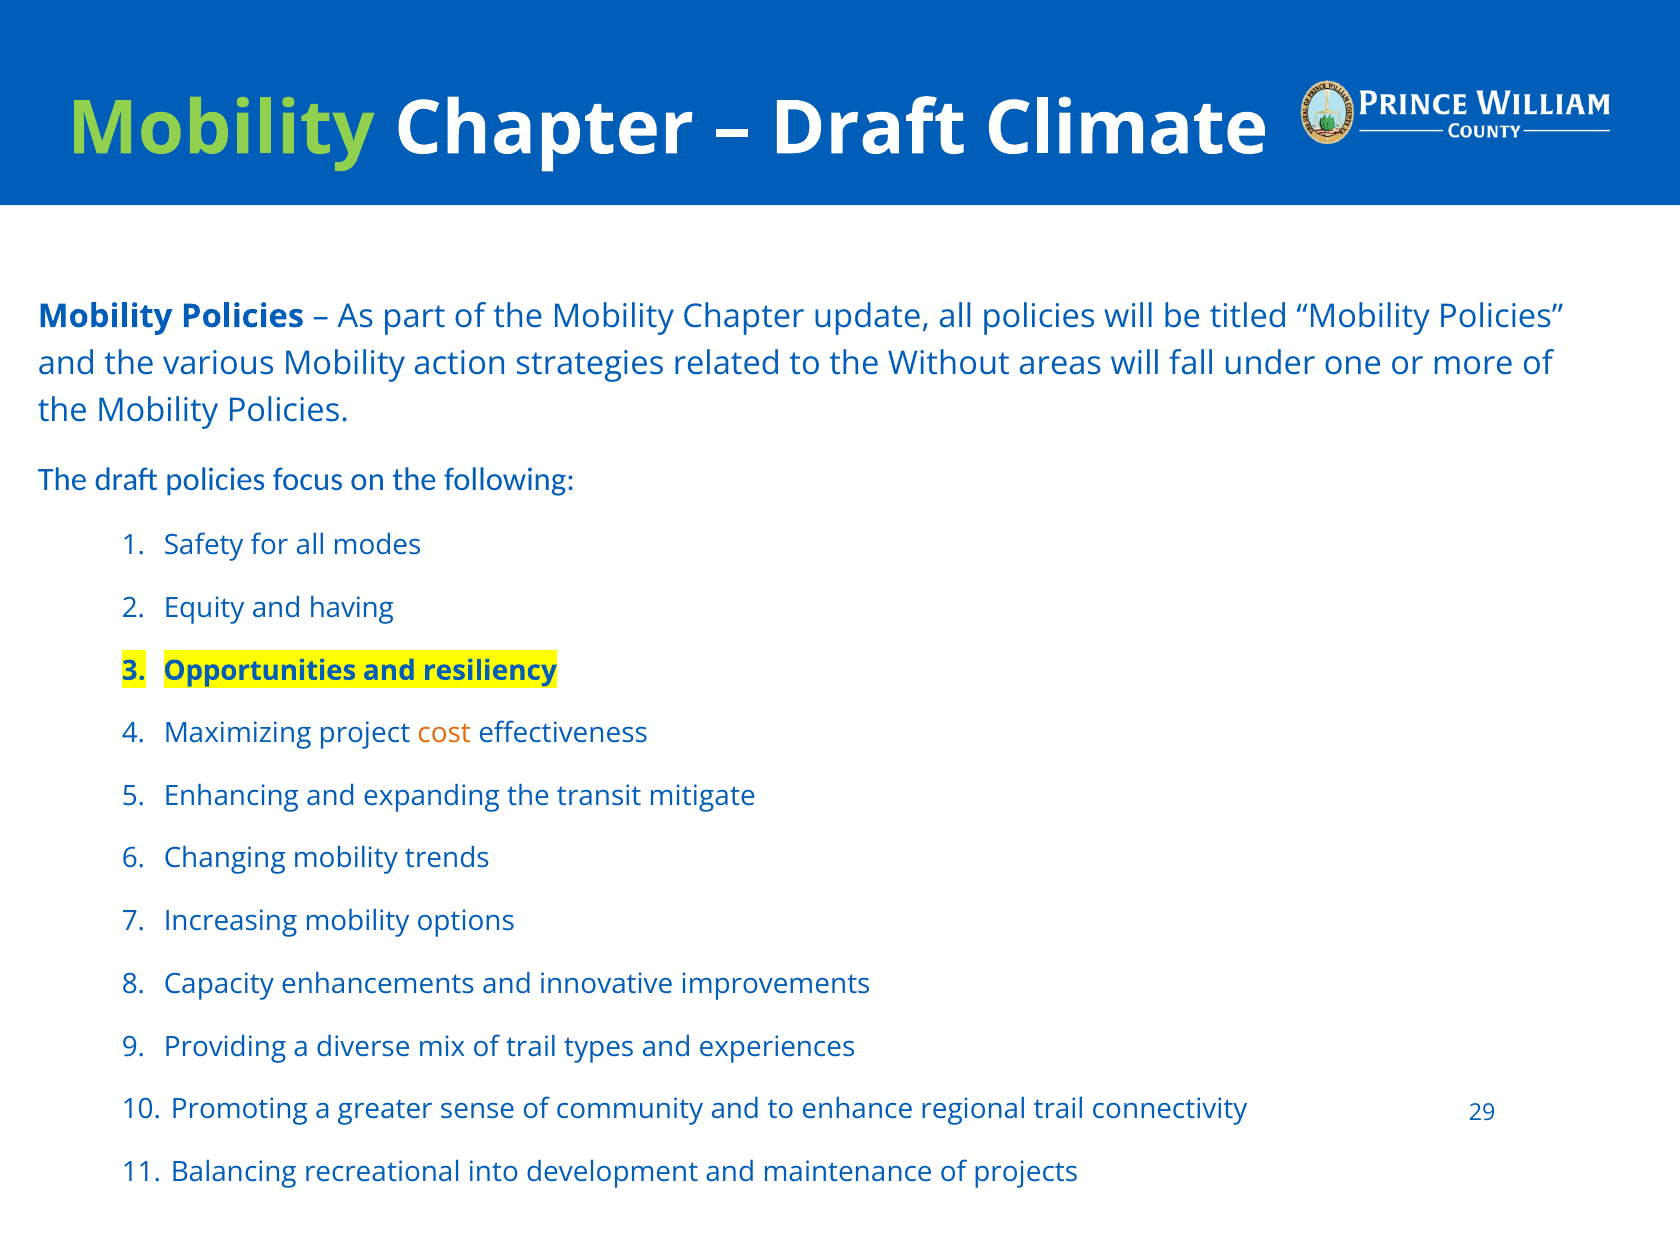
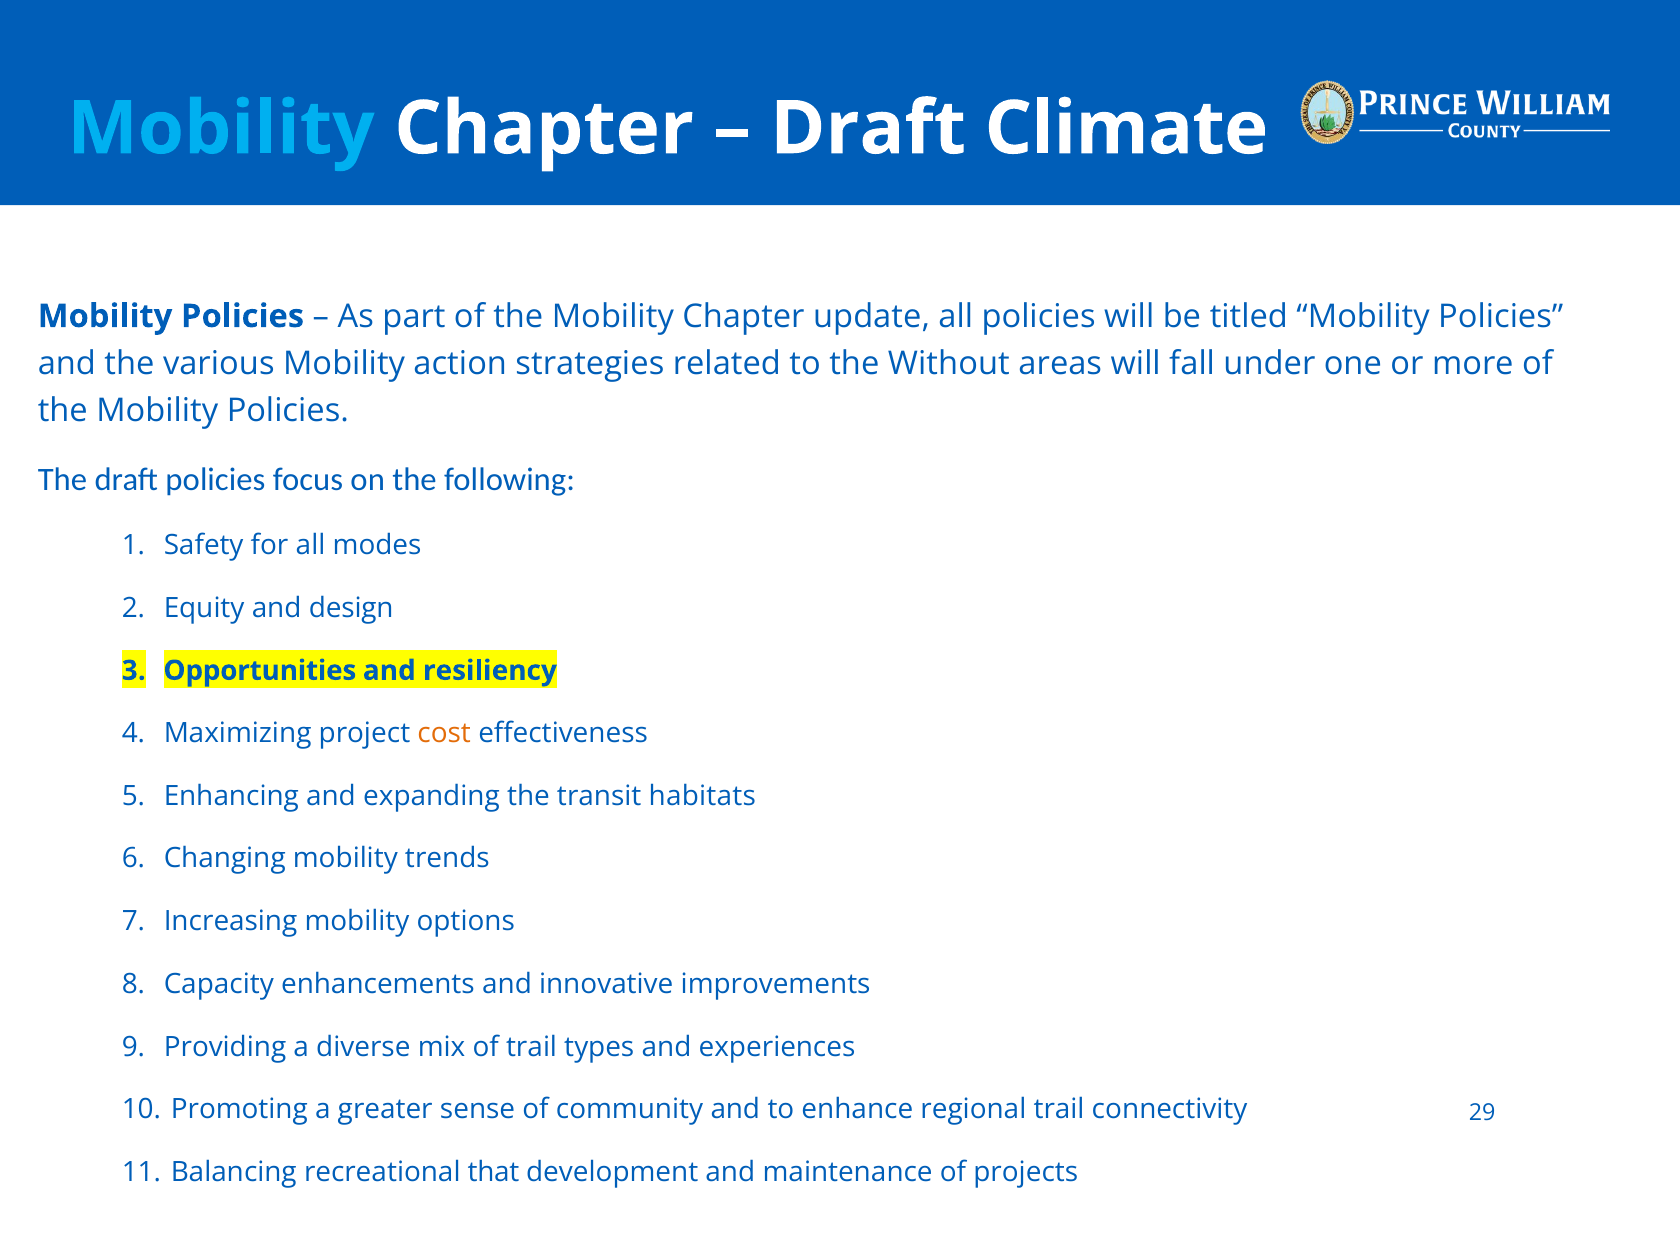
Mobility colour: light green -> light blue (221, 129)
having: having -> design (351, 608)
mitigate: mitigate -> habitats (702, 796)
into: into -> that (494, 1172)
